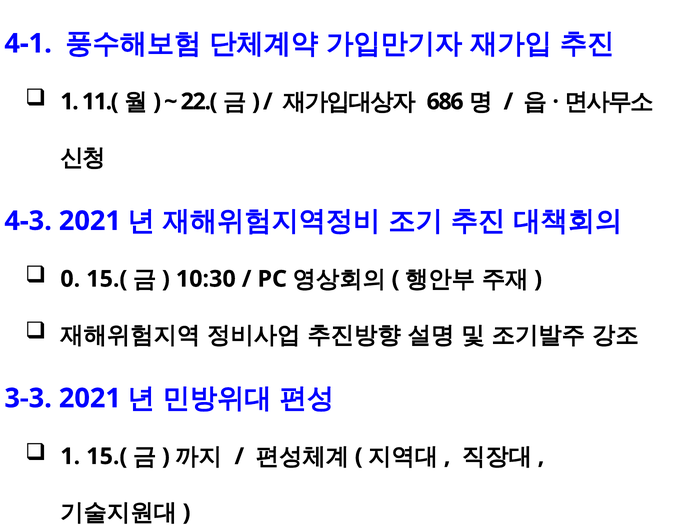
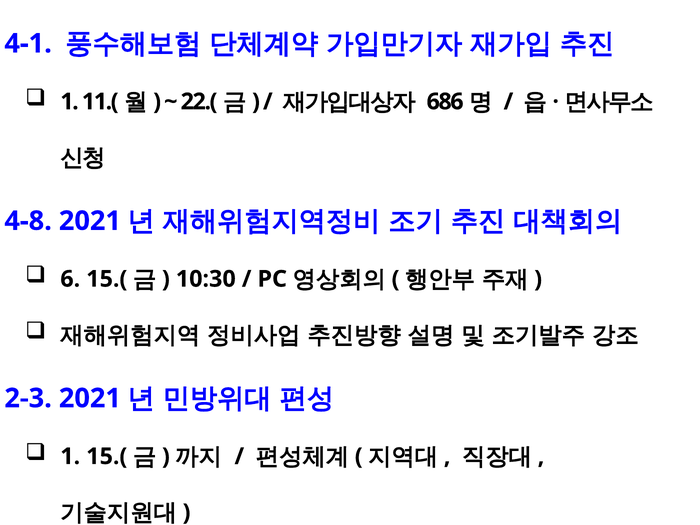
4-3: 4-3 -> 4-8 (28, 221)
0: 0 -> 6 (70, 279)
3-3: 3-3 -> 2-3 (28, 398)
